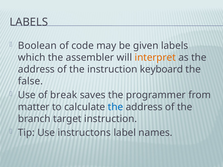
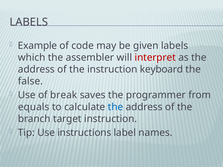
Boolean: Boolean -> Example (37, 46)
interpret colour: orange -> red (155, 58)
matter: matter -> equals (34, 107)
instructons: instructons -> instructions (84, 133)
